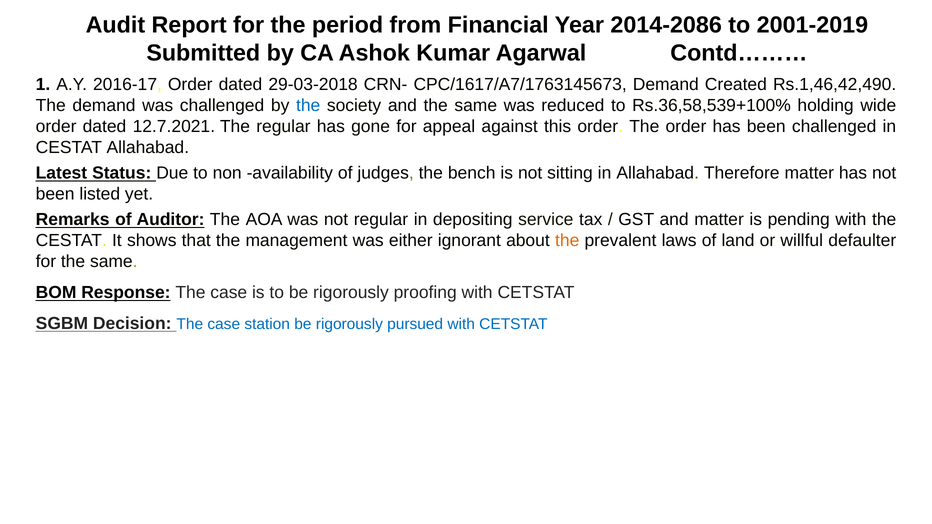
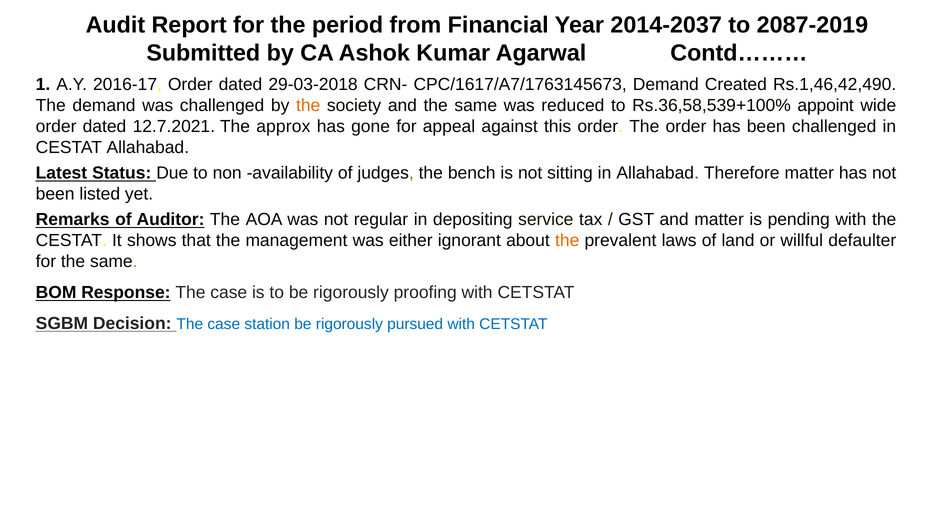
2014-2086: 2014-2086 -> 2014-2037 (666, 25)
2001-2019: 2001-2019 -> 2087-2019 (812, 25)
the colour: blue -> orange (308, 106)
holding: holding -> appoint (826, 106)
The regular: regular -> approx (283, 127)
